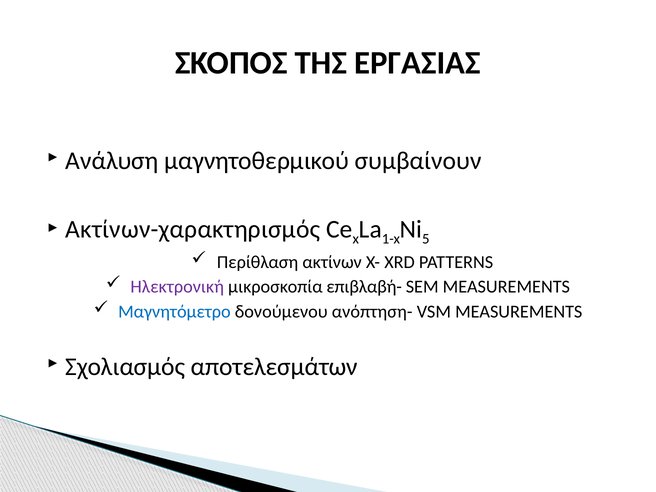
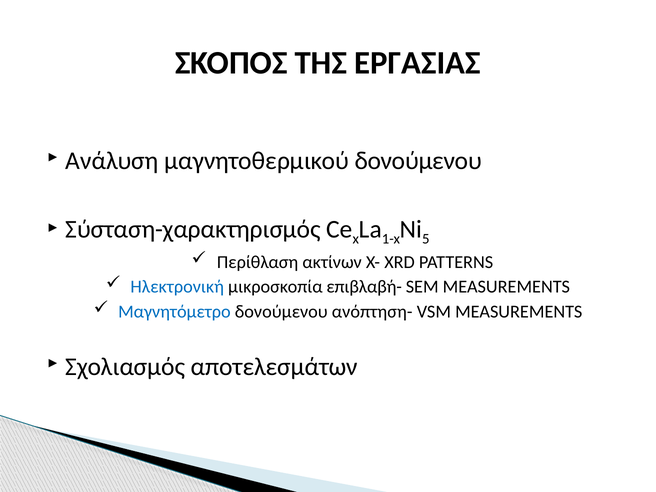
μαγνητοθερμικού συμβαίνουν: συμβαίνουν -> δονούμενου (418, 161)
Ακτίνων-χαρακτηρισμός: Ακτίνων-χαρακτηρισμός -> Σύσταση-χαρακτηρισμός (193, 229)
Ηλεκτρονική colour: purple -> blue (177, 287)
